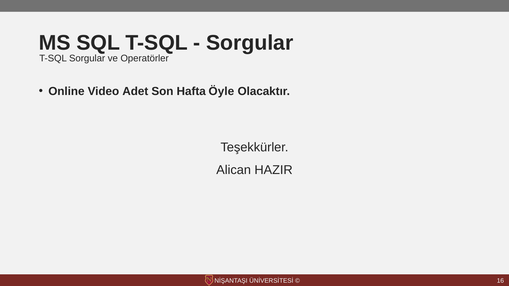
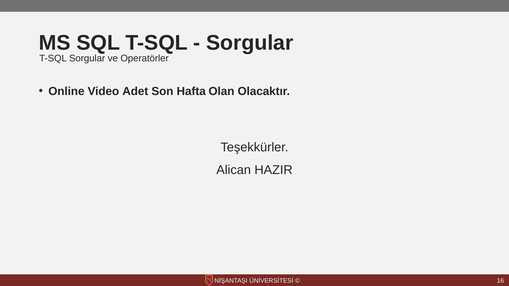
Öyle: Öyle -> Olan (221, 92)
